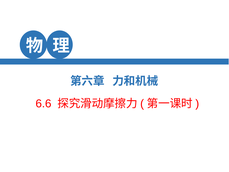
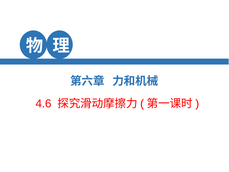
6.6: 6.6 -> 4.6 (44, 103)
